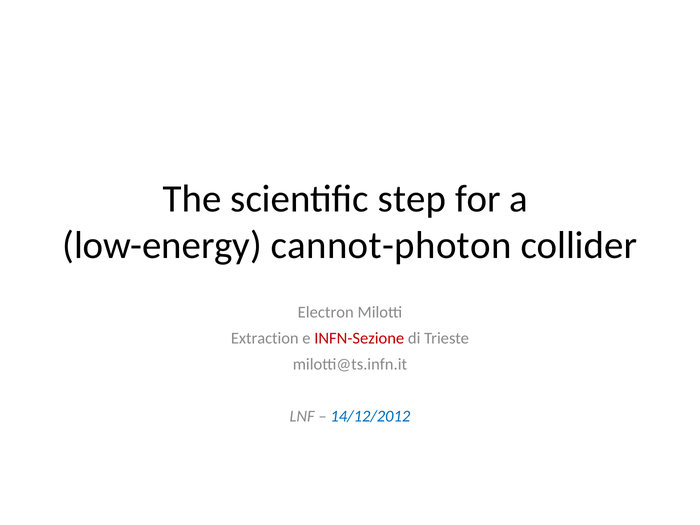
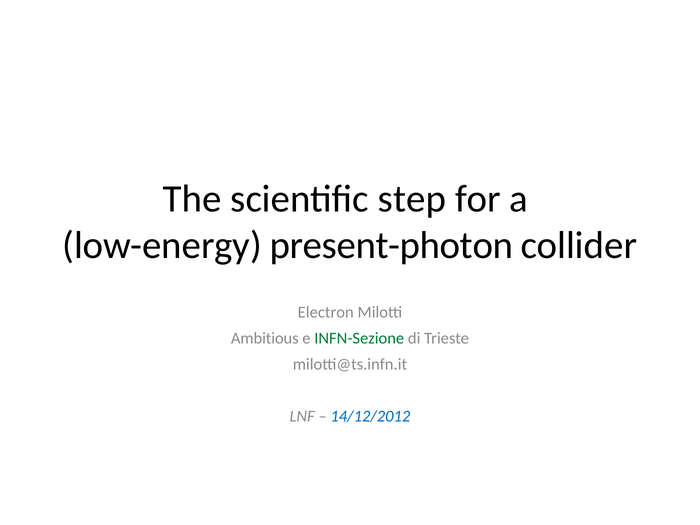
cannot-photon: cannot-photon -> present-photon (391, 245)
Extraction: Extraction -> Ambitious (265, 338)
INFN-Sezione colour: red -> green (359, 338)
